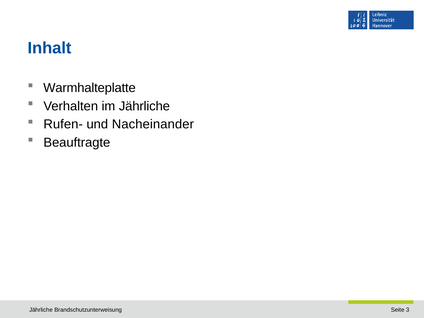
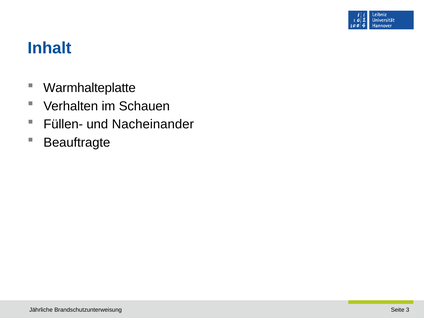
im Jährliche: Jährliche -> Schauen (144, 106)
Rufen-: Rufen- -> Füllen- (63, 124)
